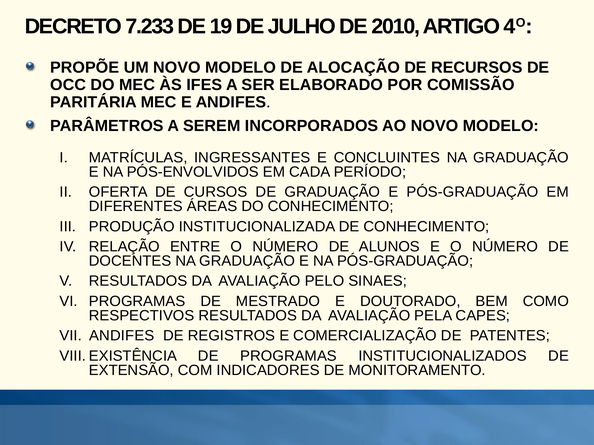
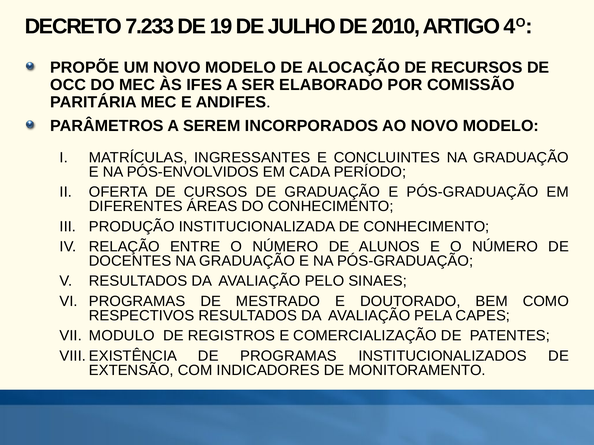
ANDIFES: ANDIFES -> MODULO (122, 336)
